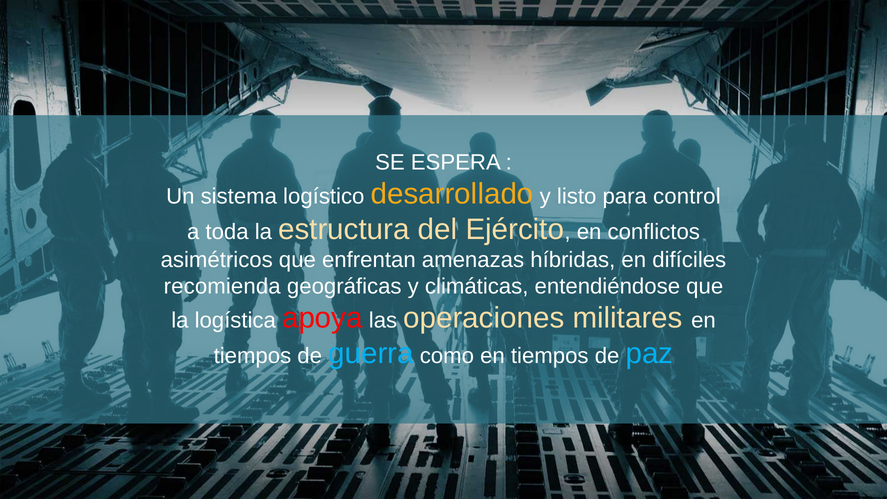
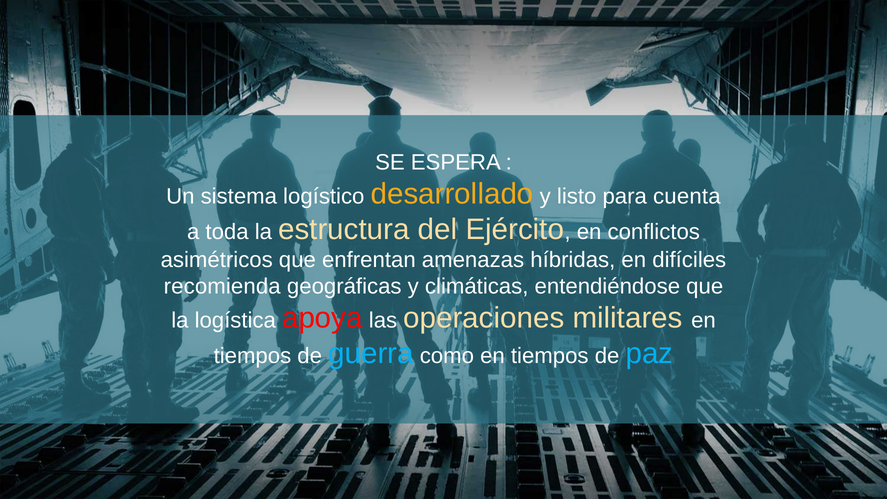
control: control -> cuenta (687, 196)
